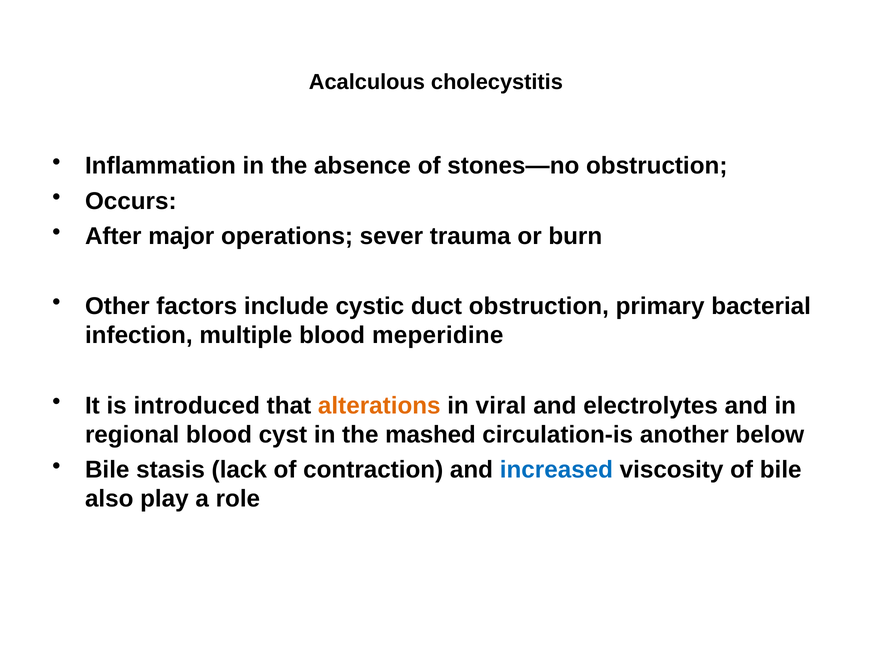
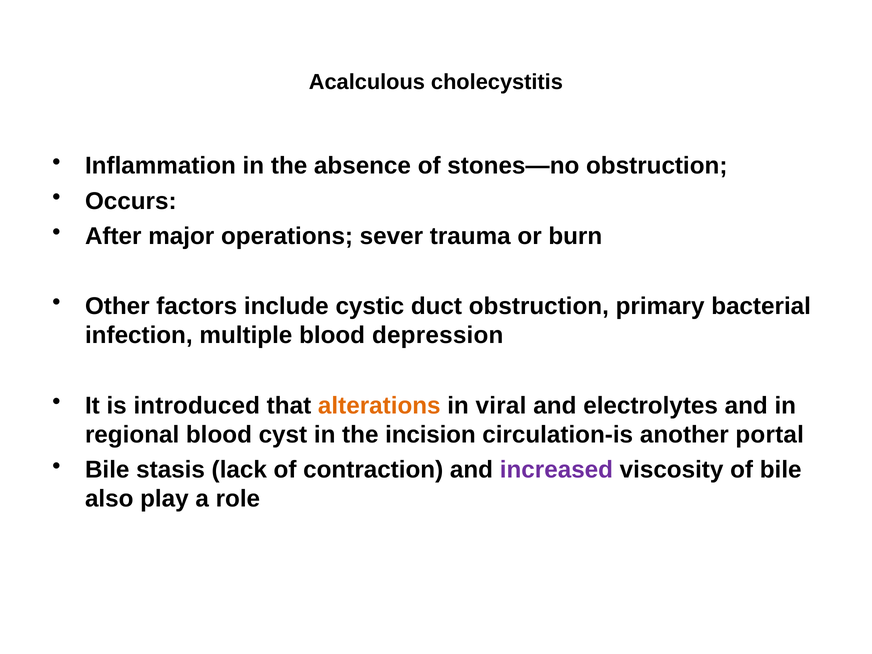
meperidine: meperidine -> depression (438, 335)
mashed: mashed -> incision (430, 435)
below: below -> portal (770, 435)
increased colour: blue -> purple (556, 470)
